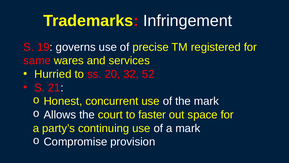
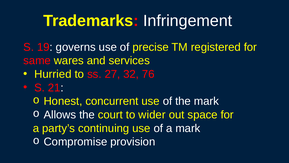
20: 20 -> 27 (112, 74)
52: 52 -> 76 (148, 74)
faster: faster -> wider (152, 114)
